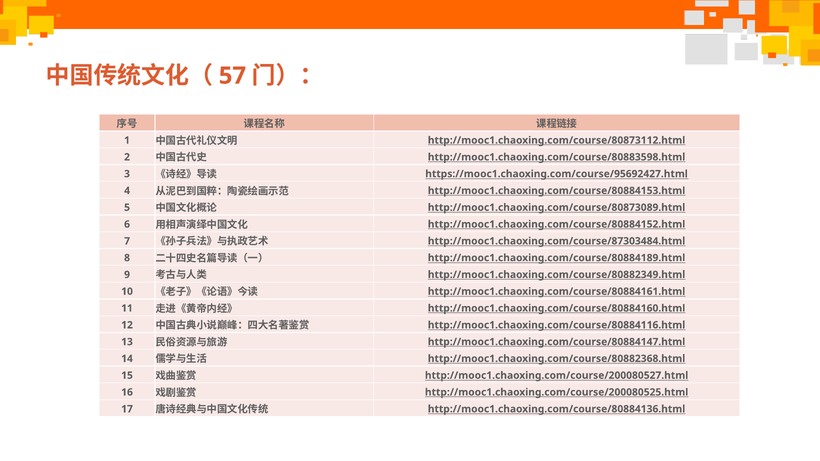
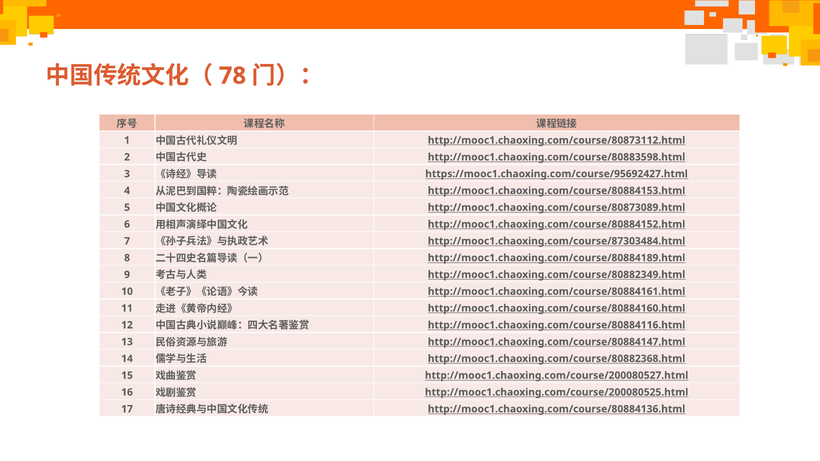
57: 57 -> 78 (232, 76)
